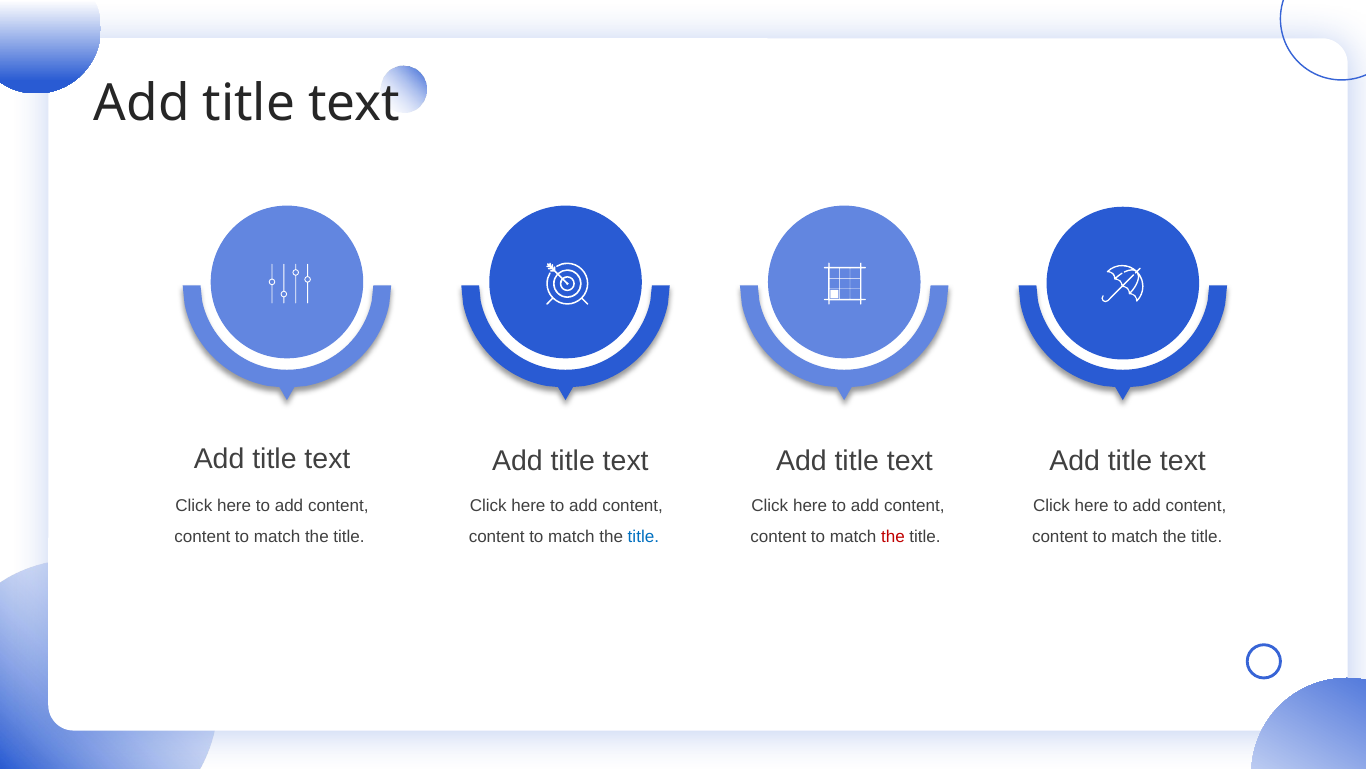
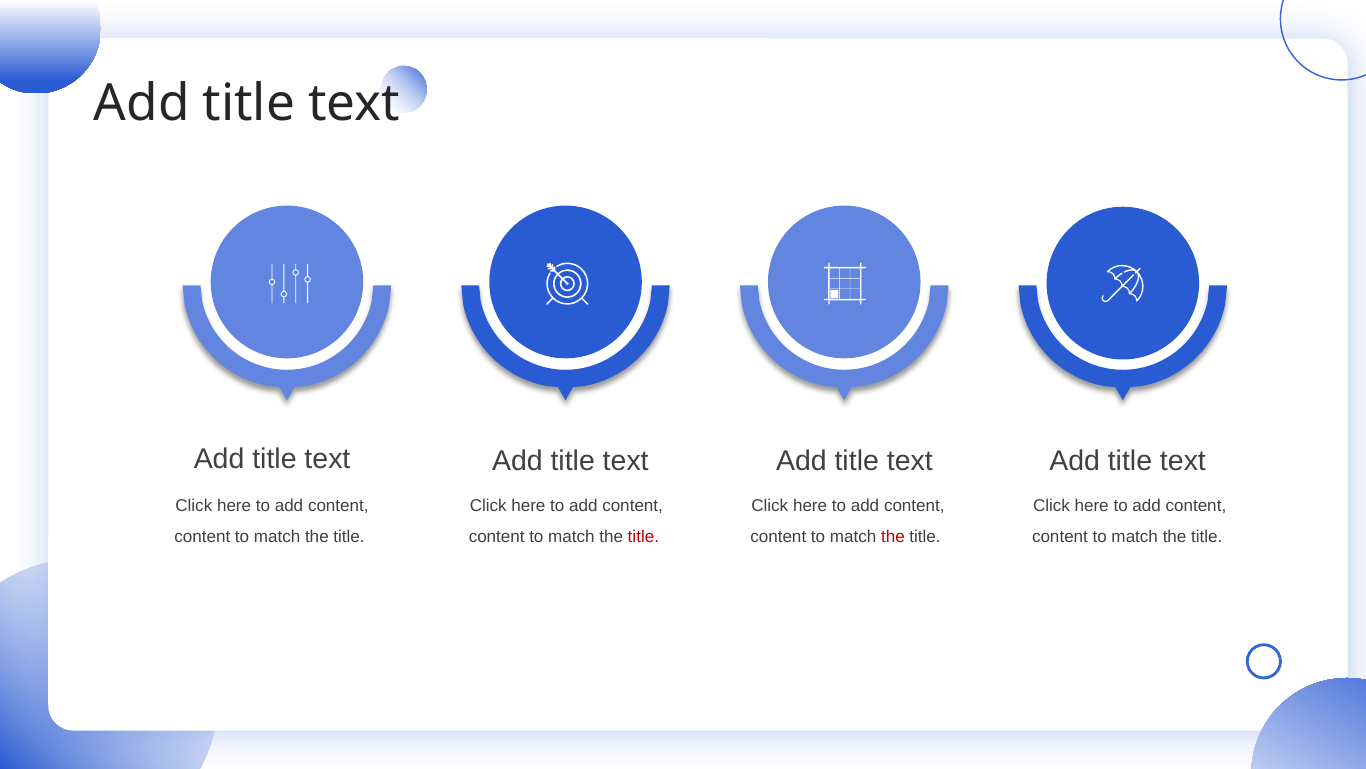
title colour: blue -> red (643, 536)
